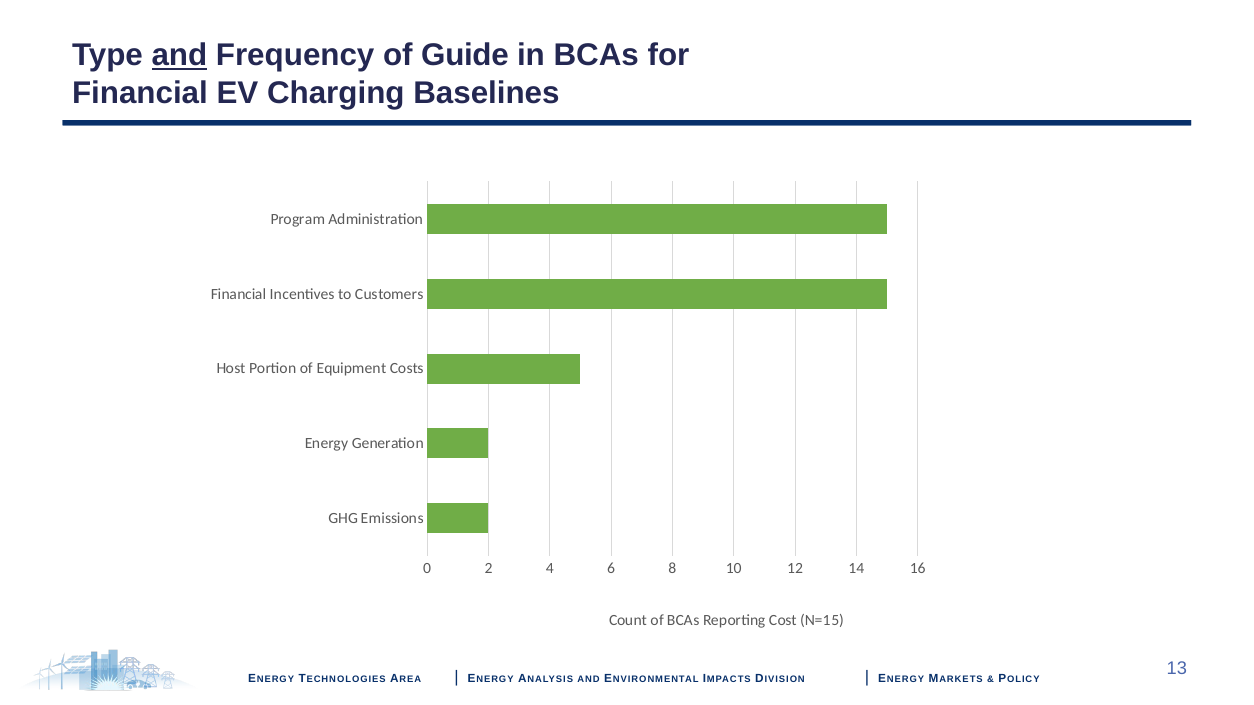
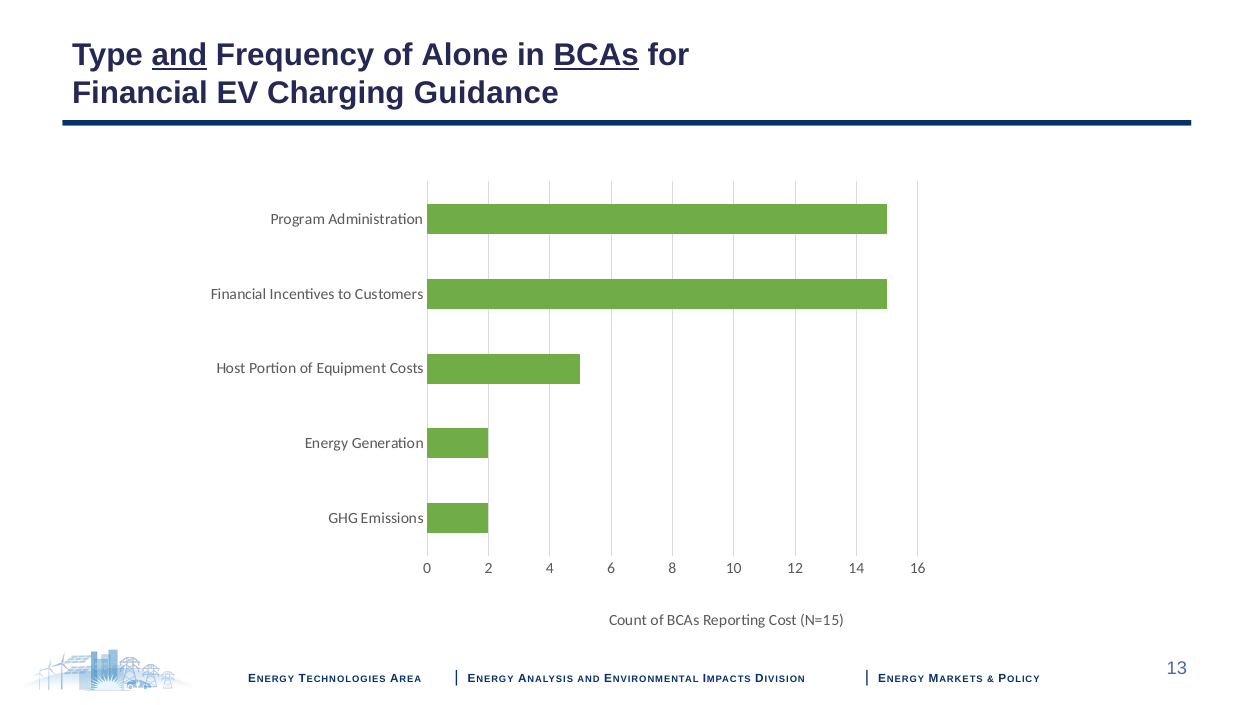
Guide: Guide -> Alone (465, 55)
BCAs underline: none -> present (596, 55)
Baselines: Baselines -> Guidance (486, 93)
